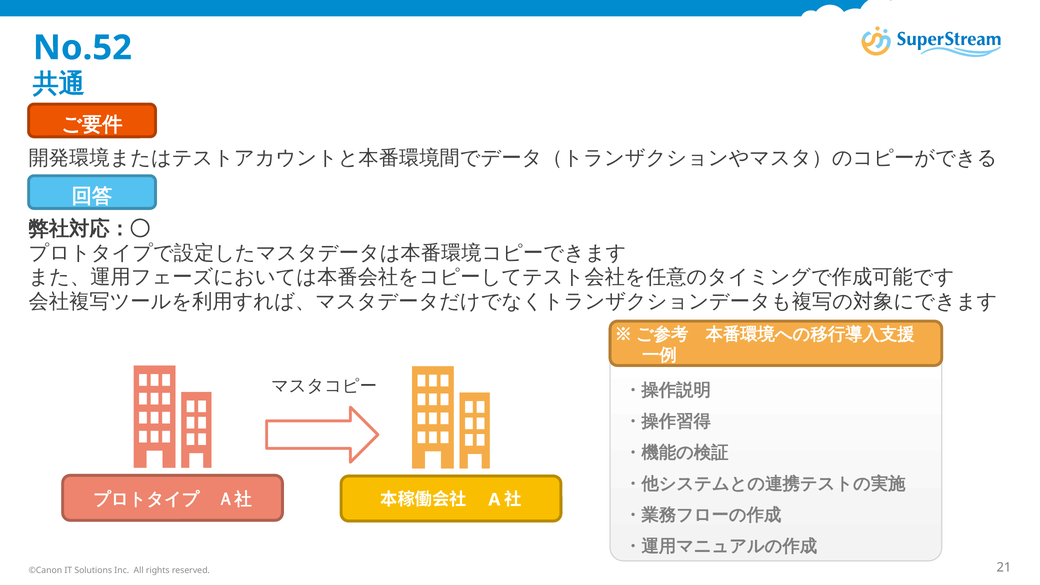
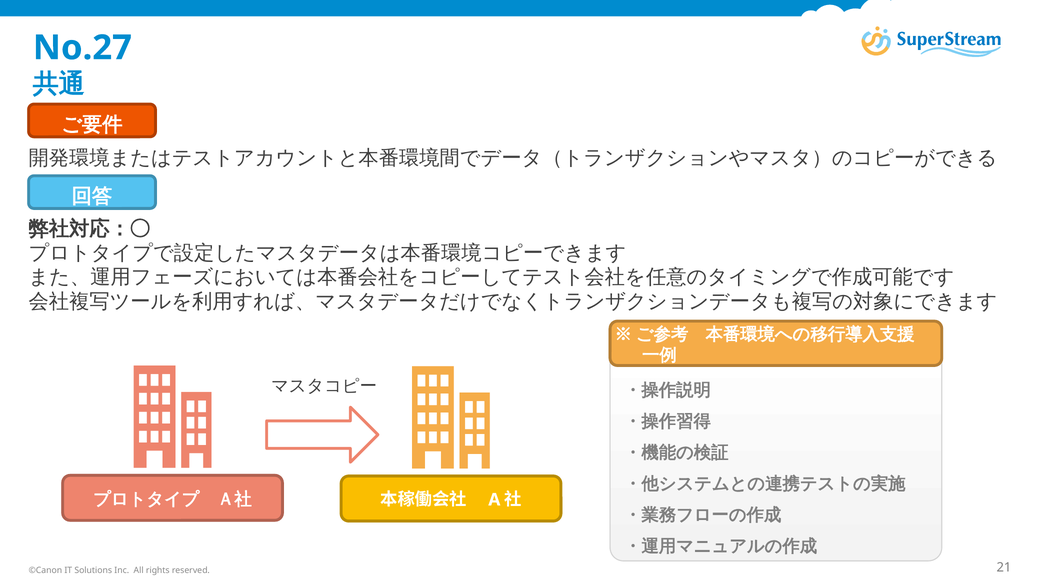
No.52: No.52 -> No.27 (82, 48)
